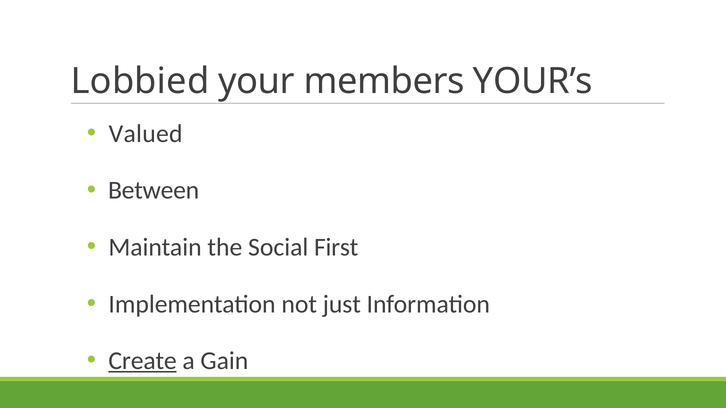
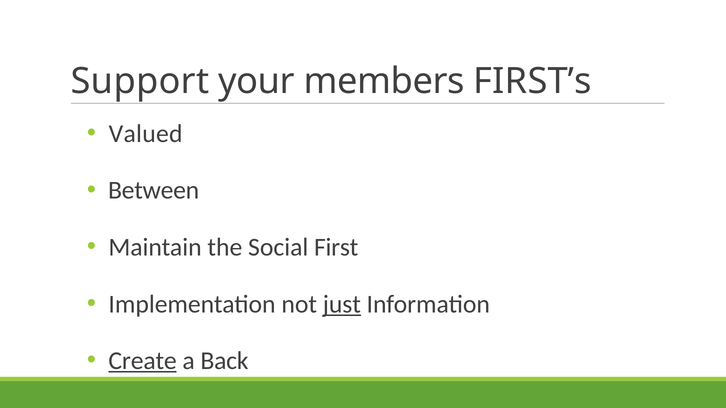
Lobbied: Lobbied -> Support (140, 81)
YOUR’s: YOUR’s -> FIRST’s (533, 81)
just underline: none -> present (342, 304)
Gain: Gain -> Back (224, 361)
